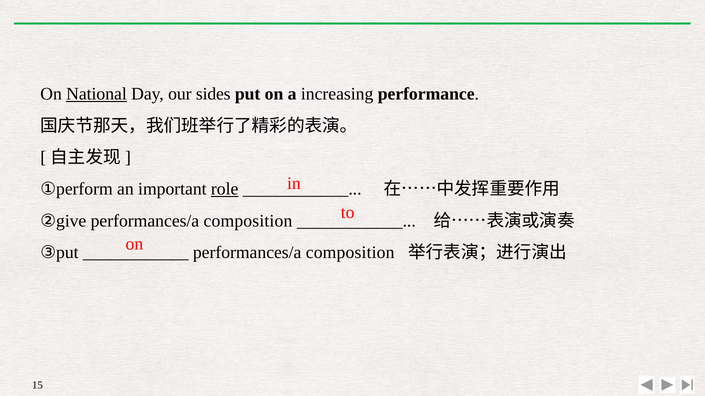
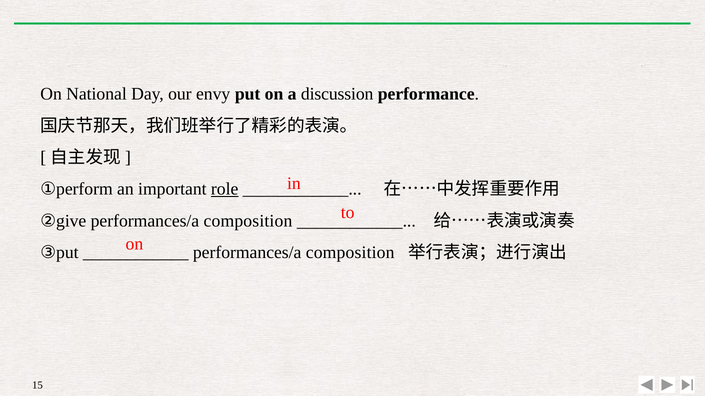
National underline: present -> none (96, 94)
sides: sides -> envy (213, 94)
increasing: increasing -> discussion (337, 94)
